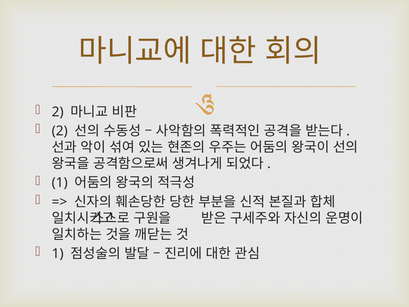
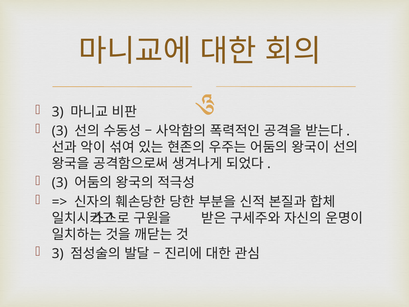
2: 2 -> 3 (58, 112)
2: 2 -> 3 (60, 131)
1: 1 -> 3 (60, 183)
1: 1 -> 3 (58, 254)
